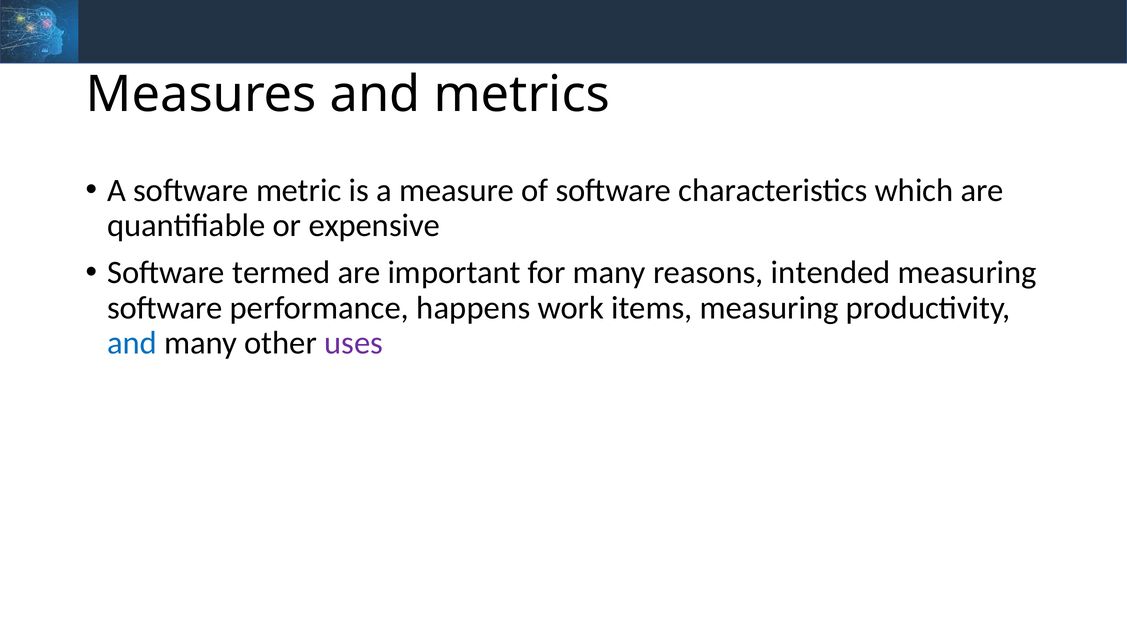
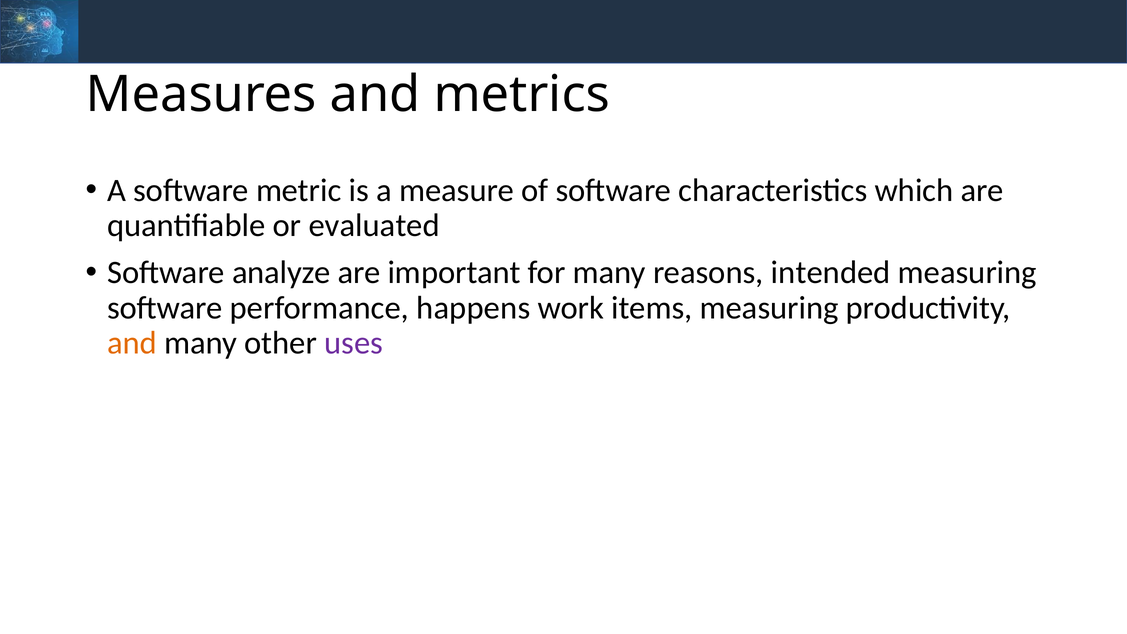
expensive: expensive -> evaluated (374, 226)
termed: termed -> analyze (281, 273)
and colour: blue -> orange (132, 343)
